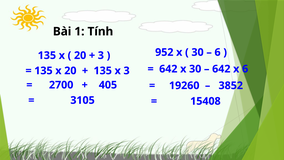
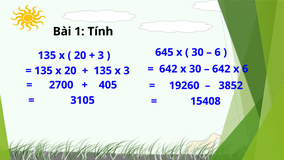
952: 952 -> 645 (164, 52)
